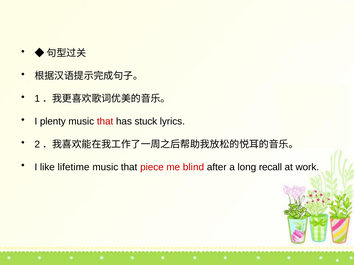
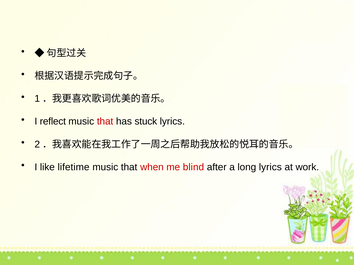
plenty: plenty -> reflect (53, 122)
piece: piece -> when (152, 167)
long recall: recall -> lyrics (270, 167)
